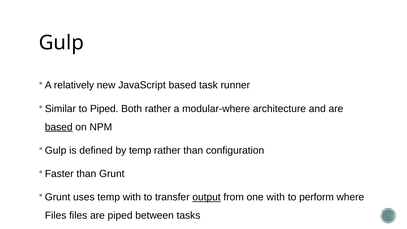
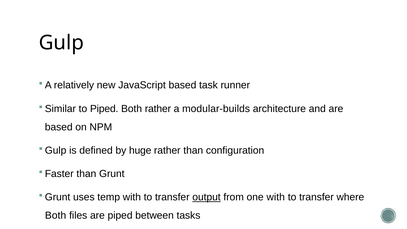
modular-where: modular-where -> modular-builds (216, 109)
based underline: present -> none (59, 127)
by temp: temp -> huge (140, 150)
perform: perform -> transfer (316, 197)
Files: Files -> Both (56, 215)
